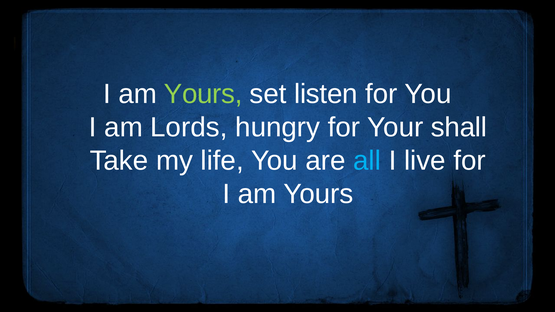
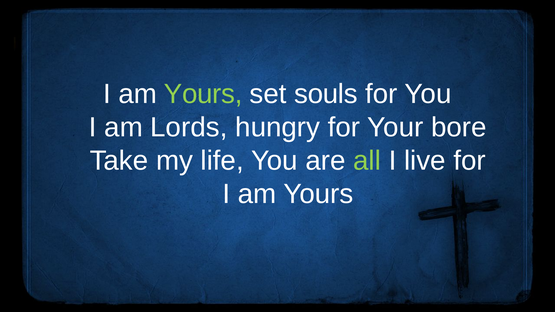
listen: listen -> souls (326, 94)
shall: shall -> bore (459, 128)
all colour: light blue -> light green (367, 161)
